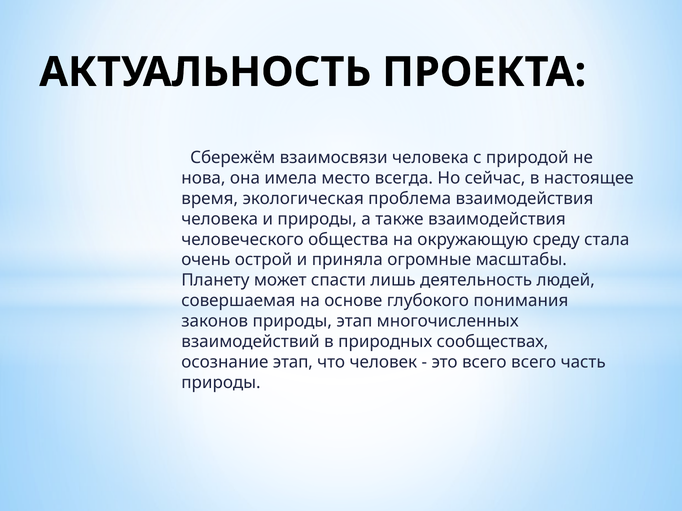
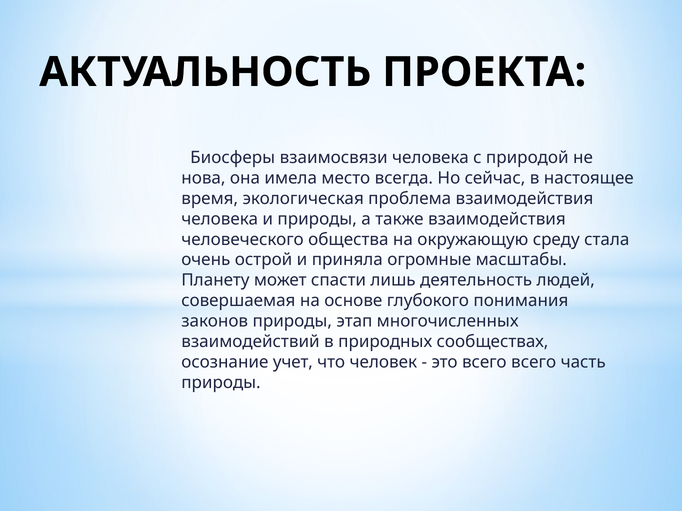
Сбережём: Сбережём -> Биосферы (233, 158)
осознание этап: этап -> учет (293, 362)
